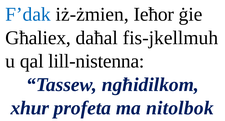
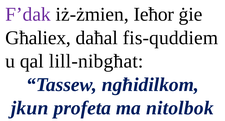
F’dak colour: blue -> purple (28, 14)
fis-jkellmuh: fis-jkellmuh -> fis-quddiem (170, 38)
lill-nistenna: lill-nistenna -> lill-nibgħat (96, 61)
xhur: xhur -> jkun (30, 108)
